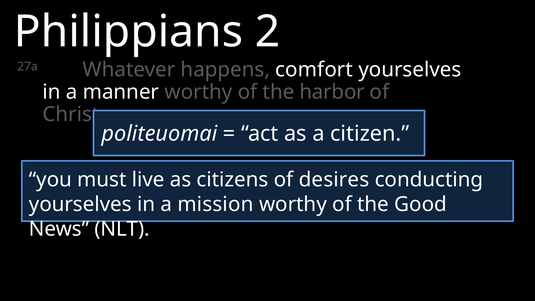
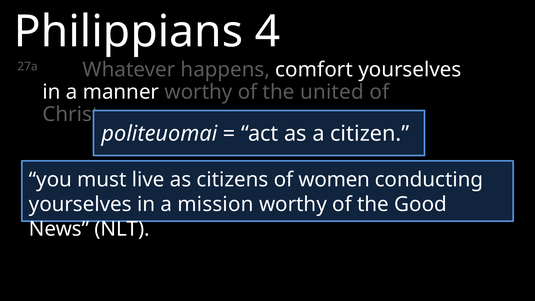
2: 2 -> 4 (268, 32)
harbor: harbor -> united (332, 92)
desires: desires -> women (334, 180)
